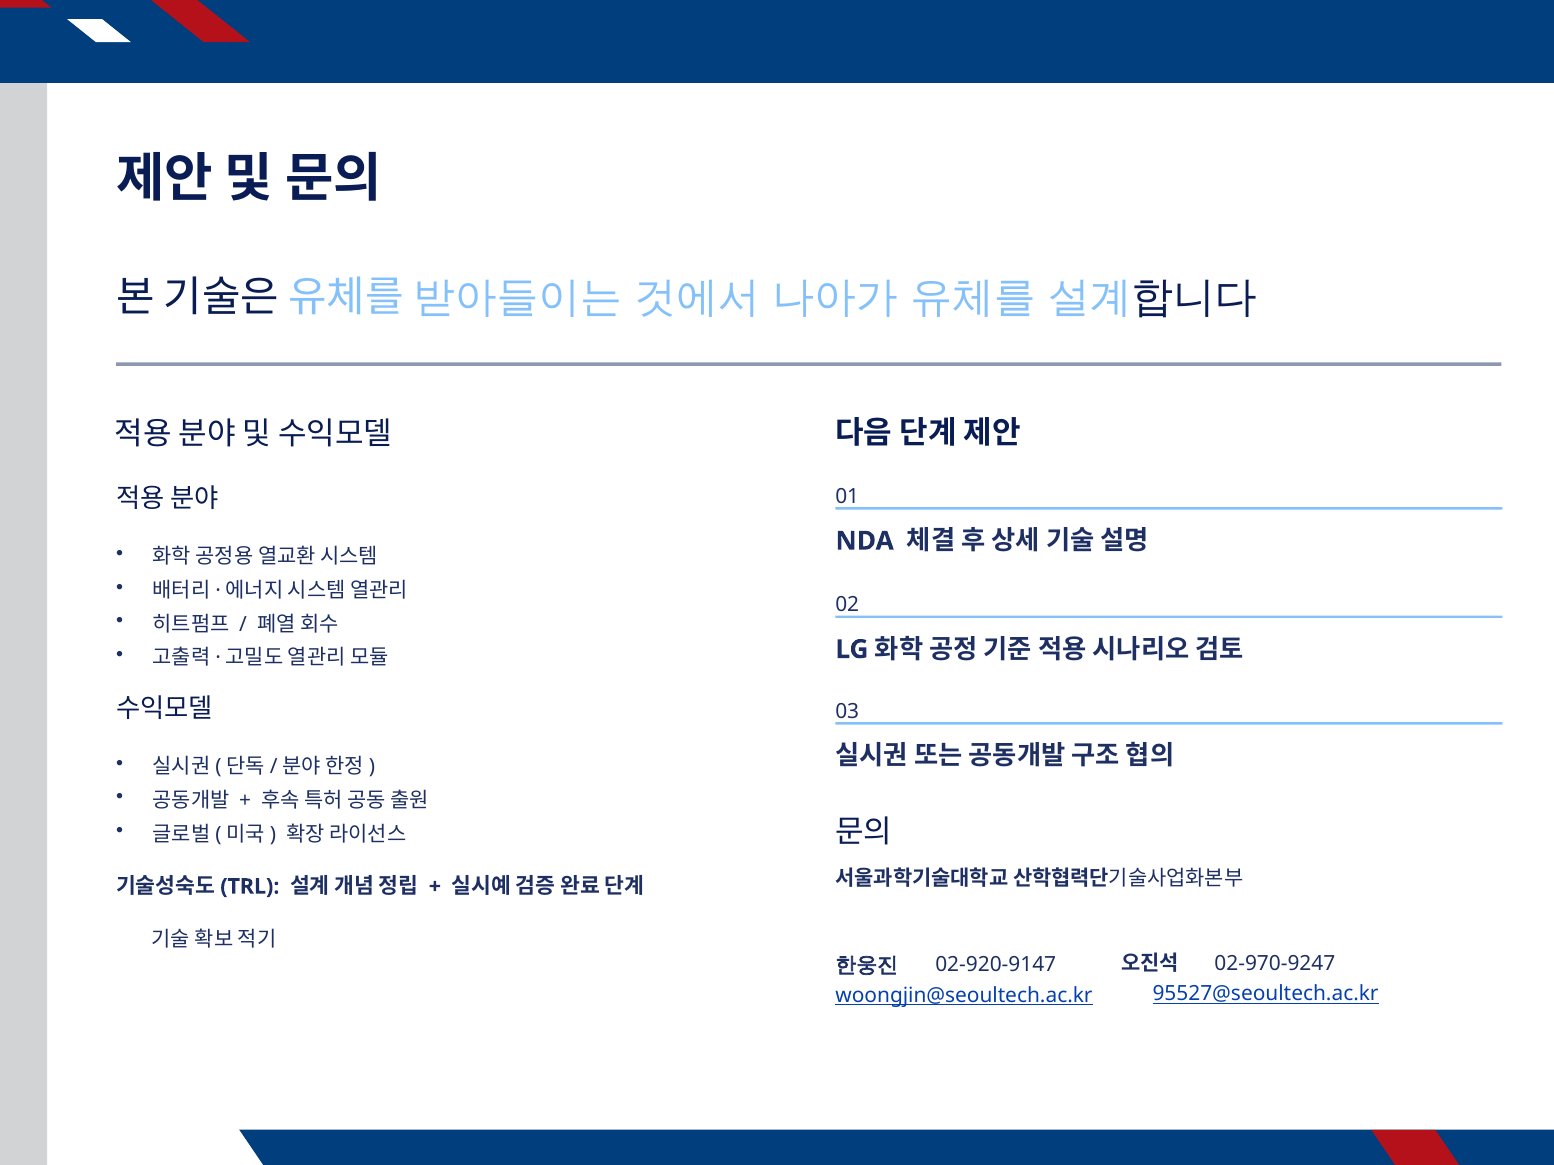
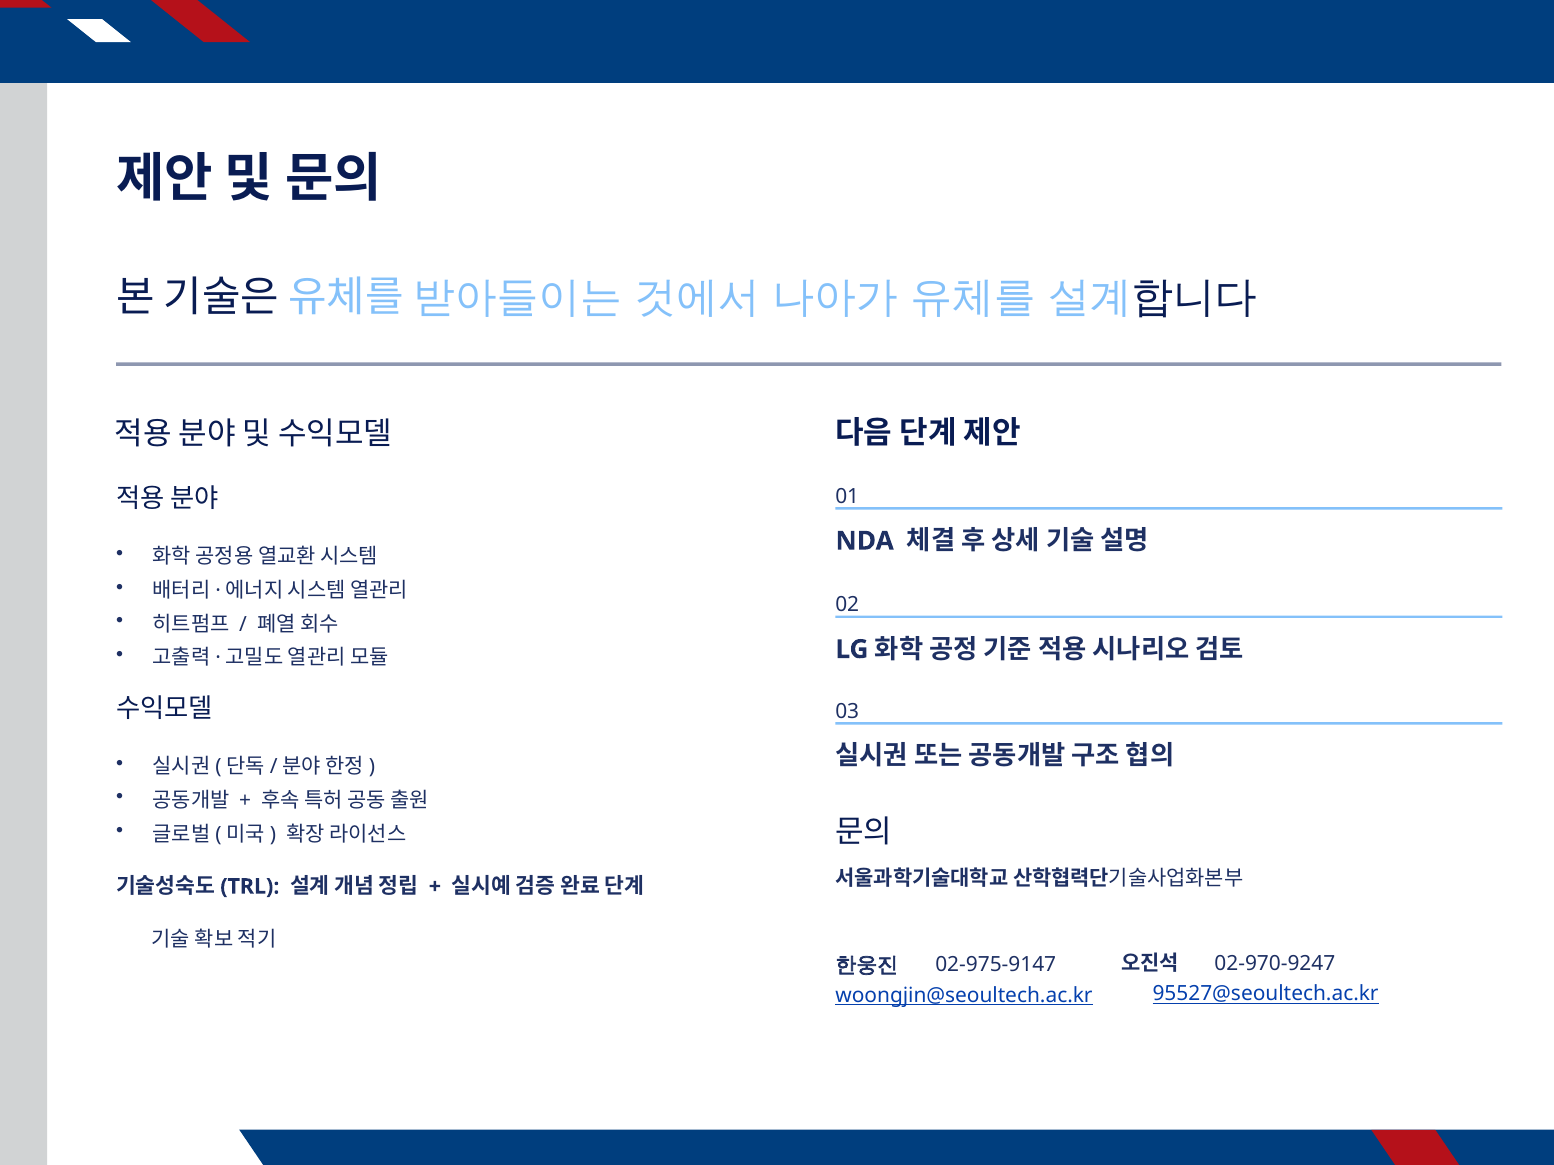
02-920-9147: 02-920-9147 -> 02-975-9147 (996, 965)
